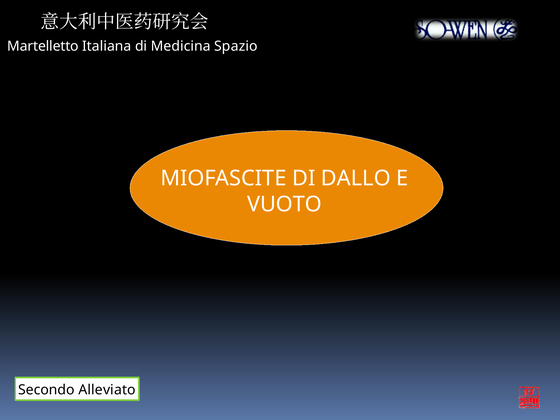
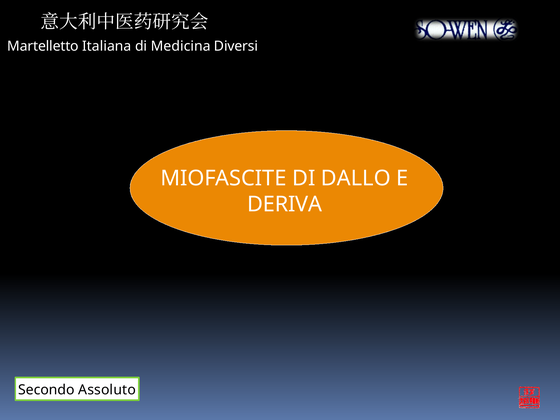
Spazio: Spazio -> Diversi (236, 46)
VUOTO: VUOTO -> DERIVA (285, 204)
Alleviato: Alleviato -> Assoluto (107, 390)
